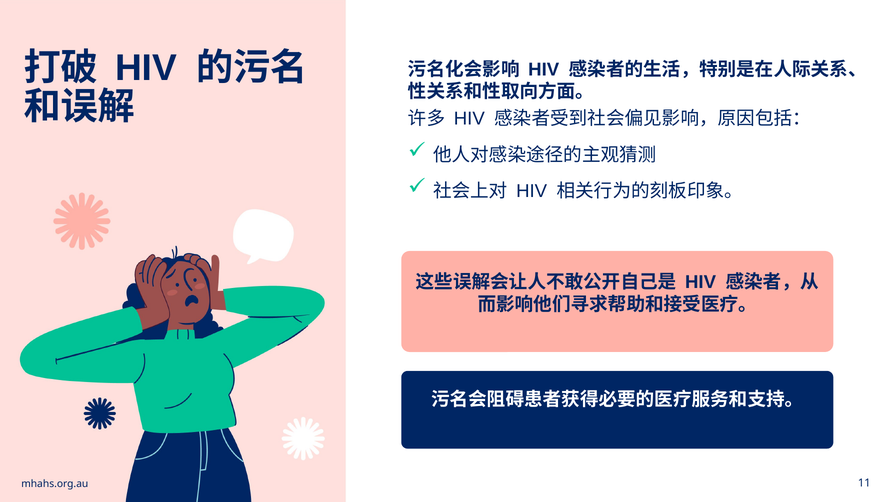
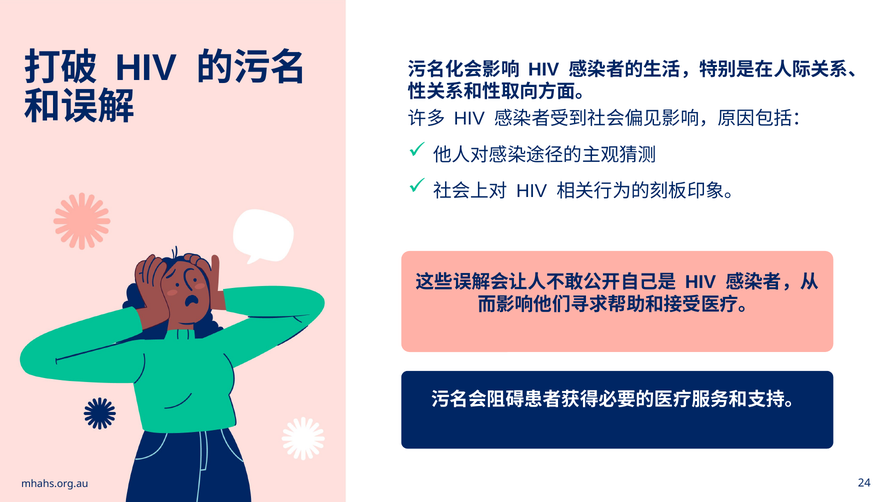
11: 11 -> 24 (864, 483)
